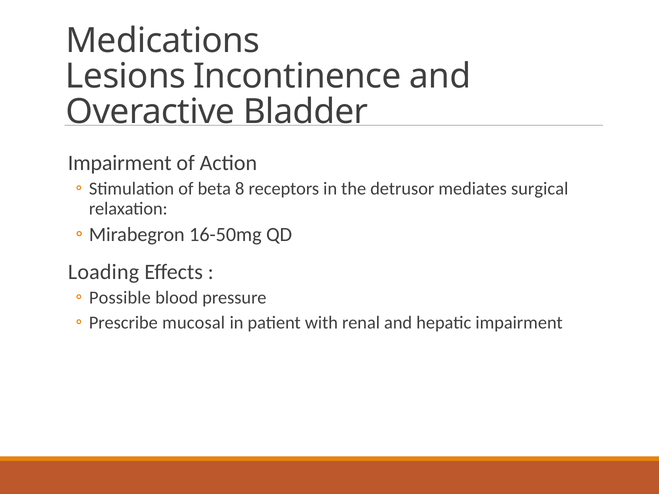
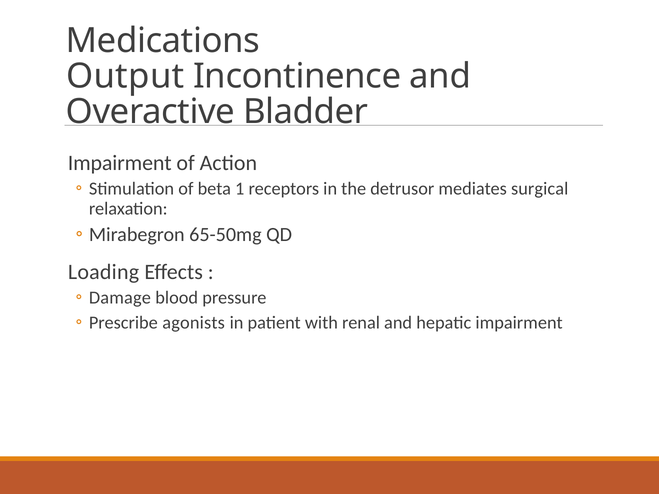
Lesions: Lesions -> Output (125, 76)
8: 8 -> 1 (240, 189)
16-50mg: 16-50mg -> 65-50mg (225, 235)
Possible: Possible -> Damage (120, 298)
mucosal: mucosal -> agonists (194, 323)
